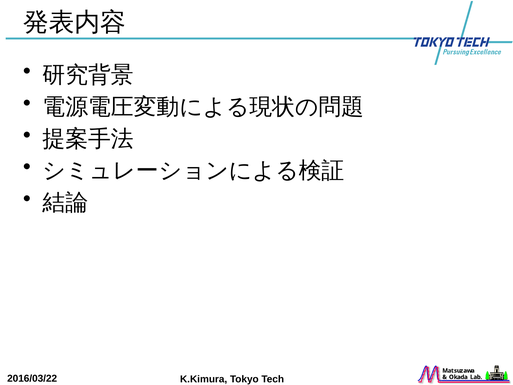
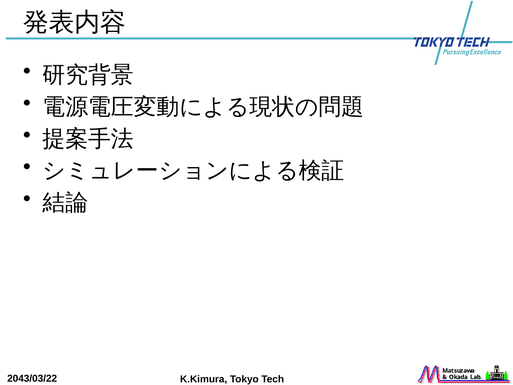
2016/03/22: 2016/03/22 -> 2043/03/22 (32, 378)
